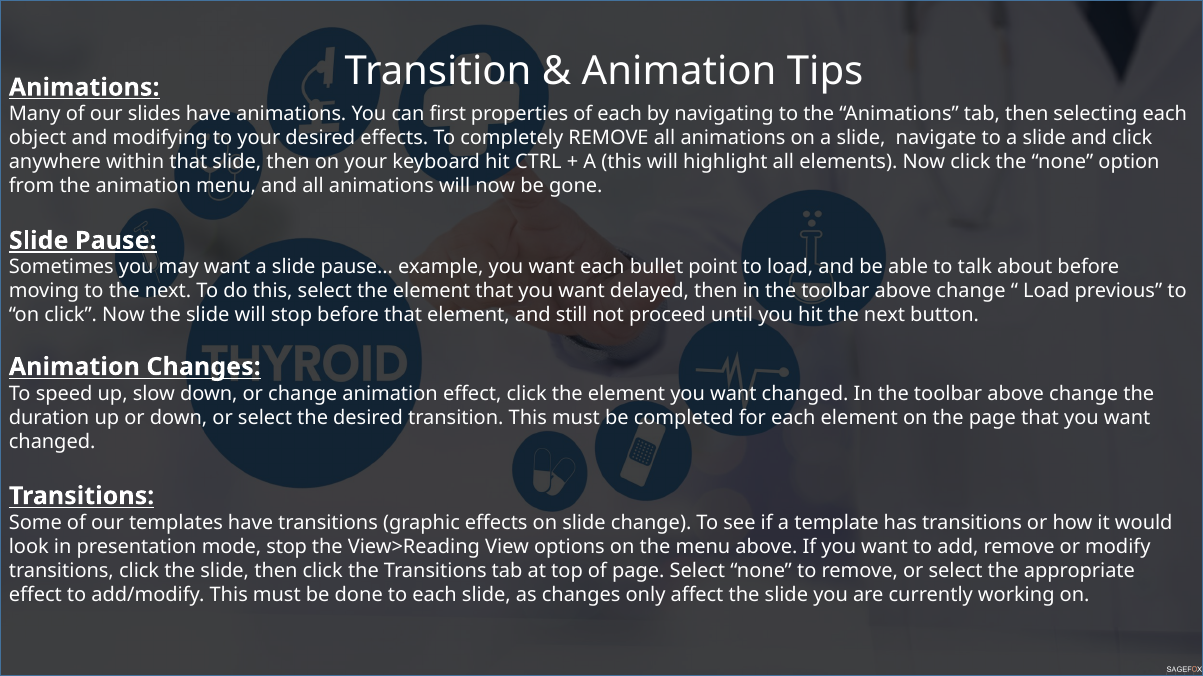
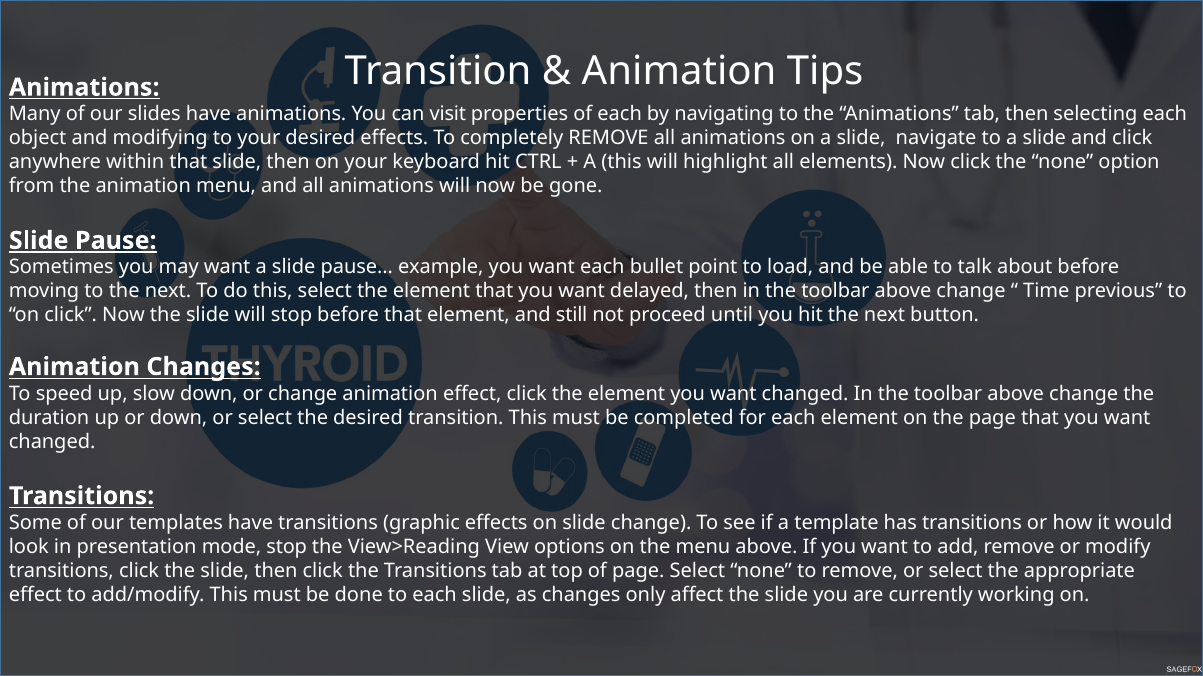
first: first -> visit (448, 114)
Load: Load -> Time (1046, 292)
